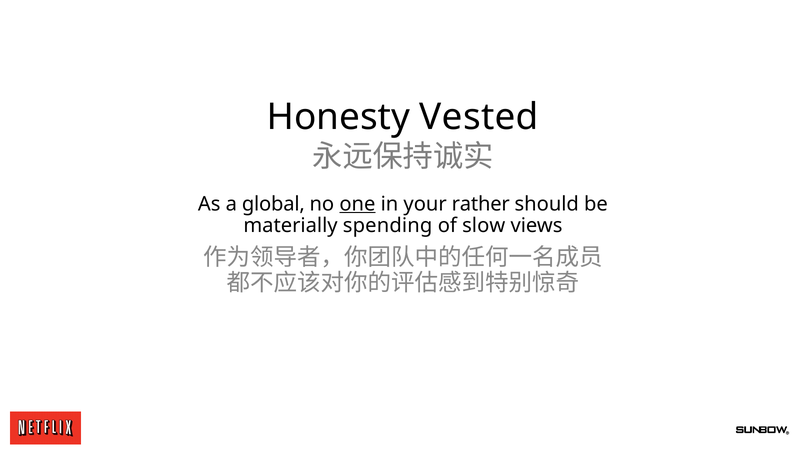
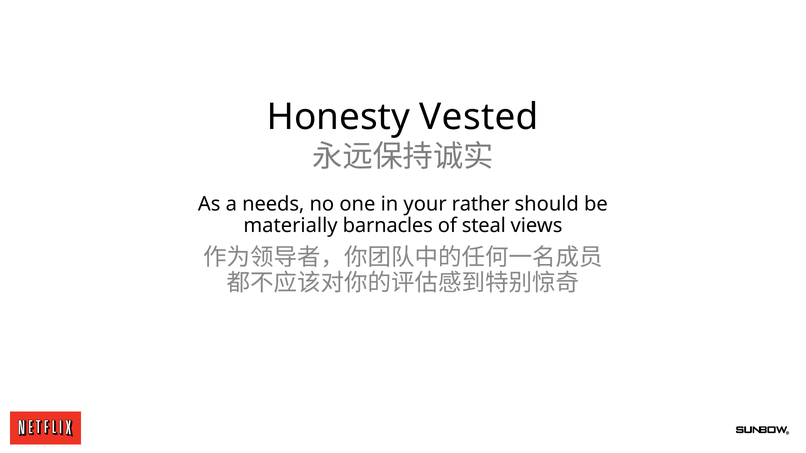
global: global -> needs (273, 204)
one underline: present -> none (357, 204)
spending: spending -> barnacles (388, 226)
slow: slow -> steal (484, 226)
